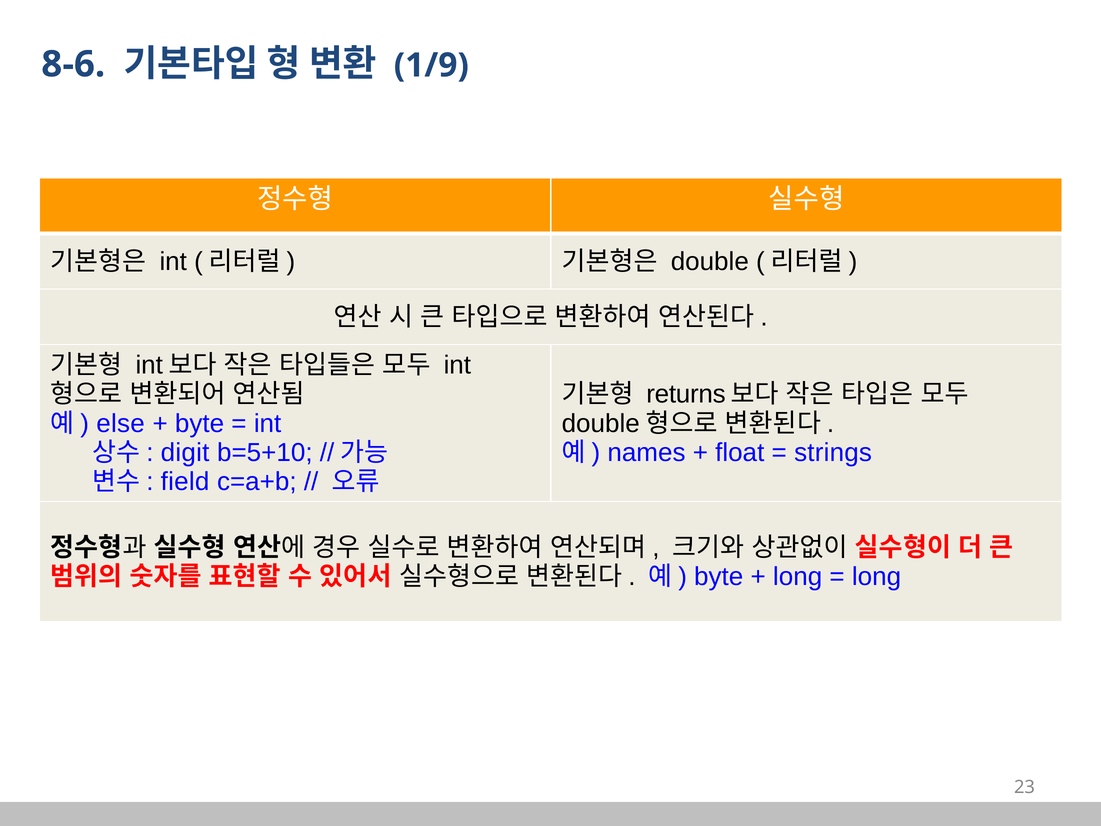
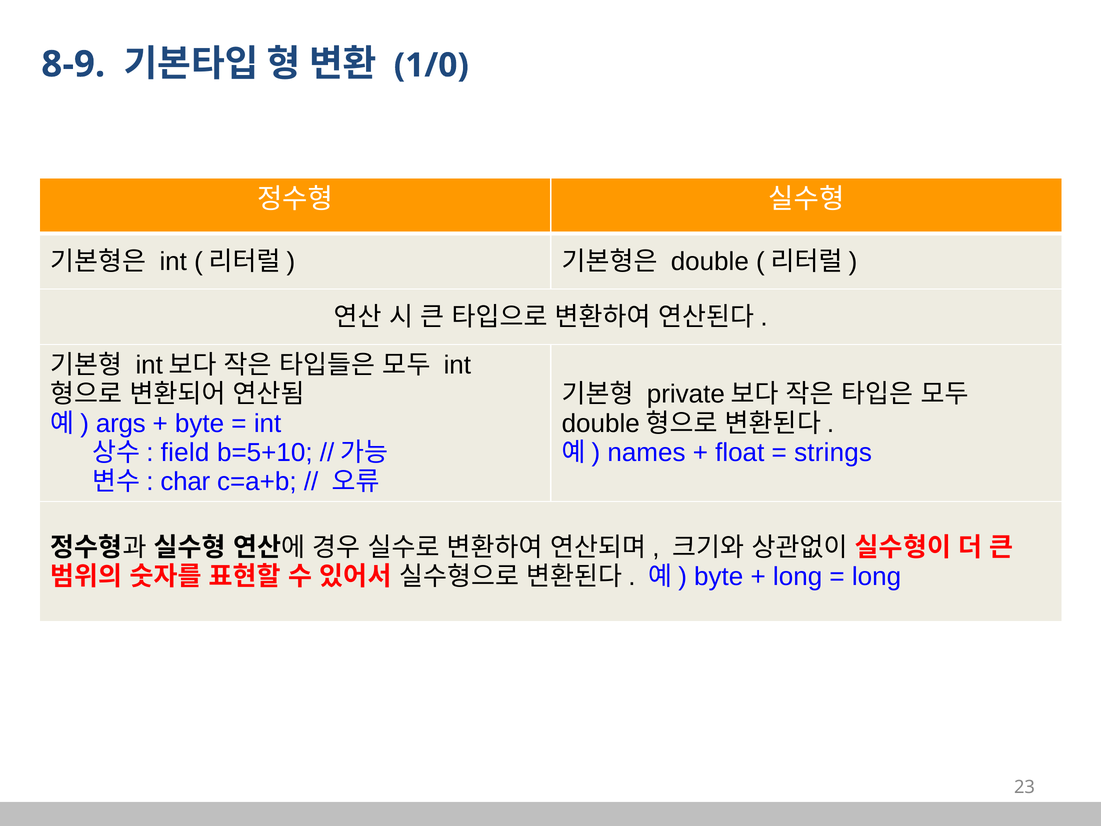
8-6: 8-6 -> 8-9 (73, 64)
1/9: 1/9 -> 1/0 (431, 65)
returns: returns -> private (686, 394)
else: else -> args (121, 423)
digit: digit -> field (185, 453)
field: field -> char (185, 482)
